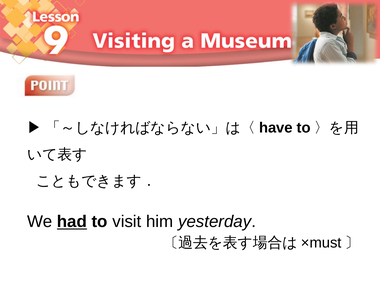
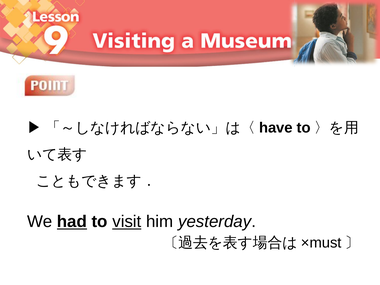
visit underline: none -> present (127, 222)
